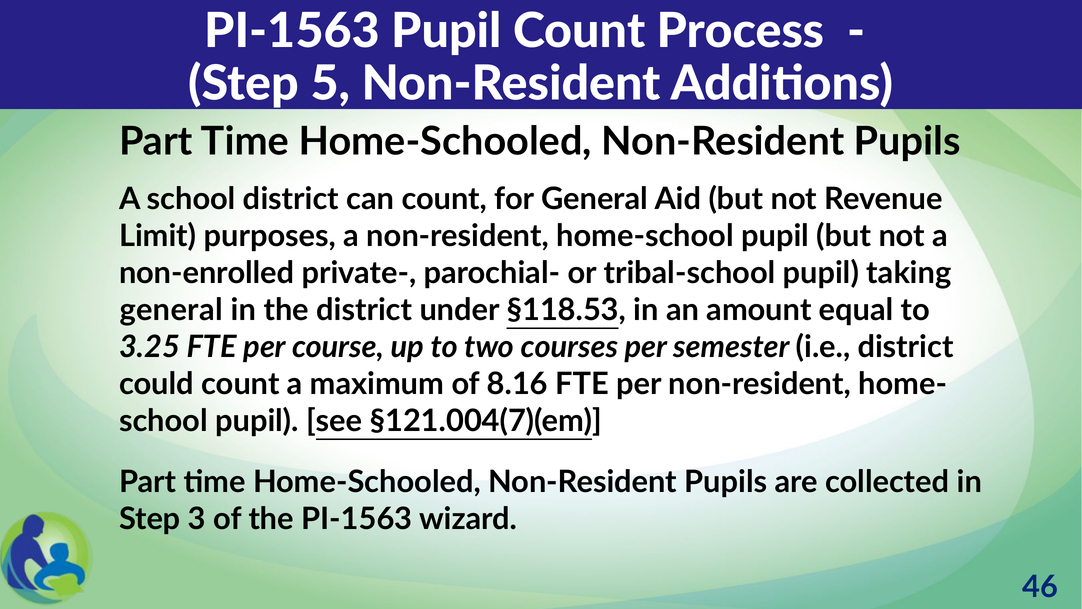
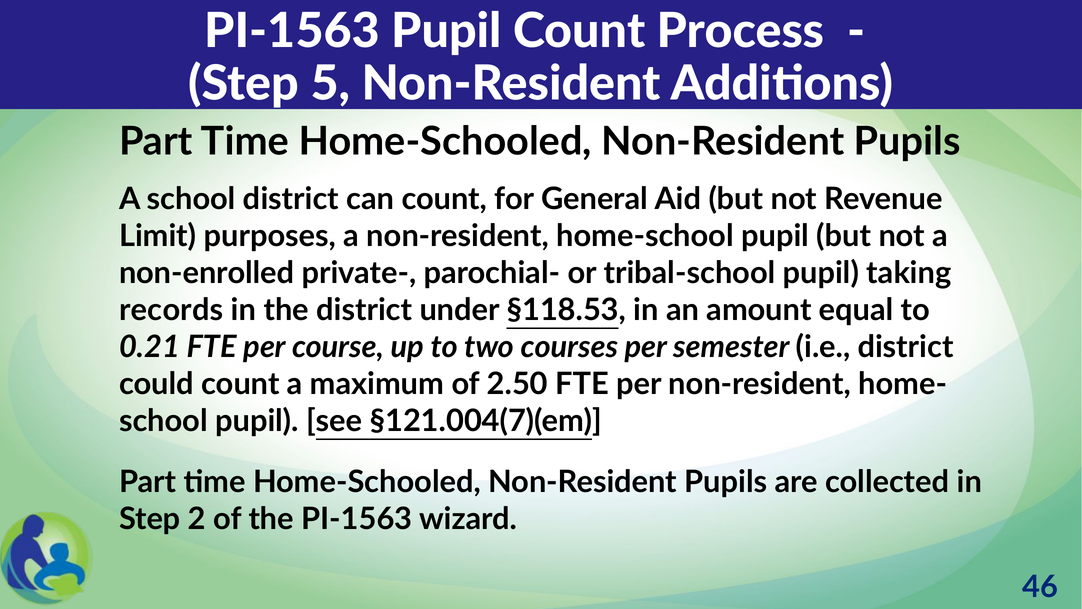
general: general -> records (171, 310)
3.25: 3.25 -> 0.21 (150, 347)
8.16: 8.16 -> 2.50 (517, 384)
3: 3 -> 2 (197, 519)
